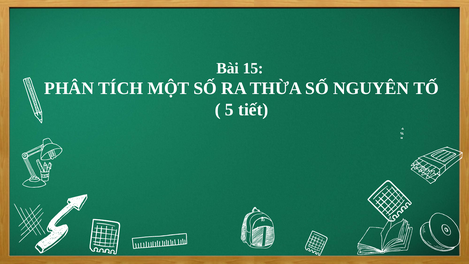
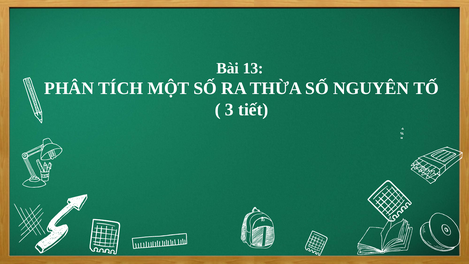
15: 15 -> 13 (253, 68)
5: 5 -> 3 (229, 109)
